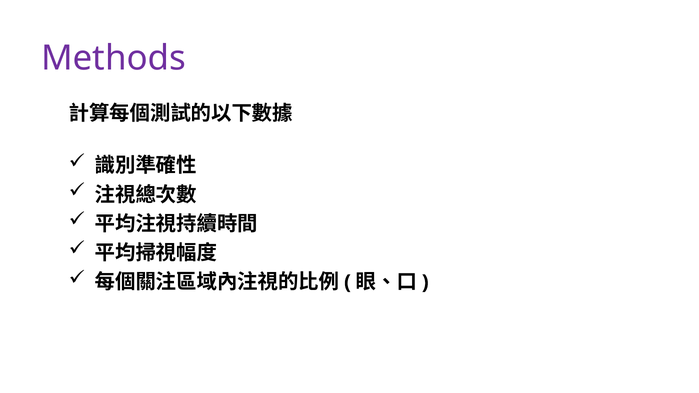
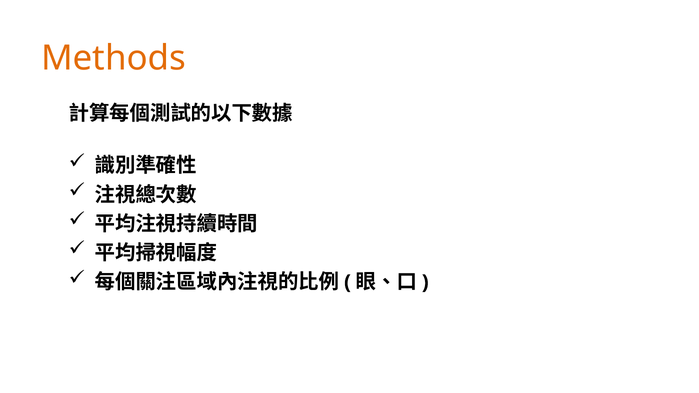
Methods colour: purple -> orange (114, 58)
